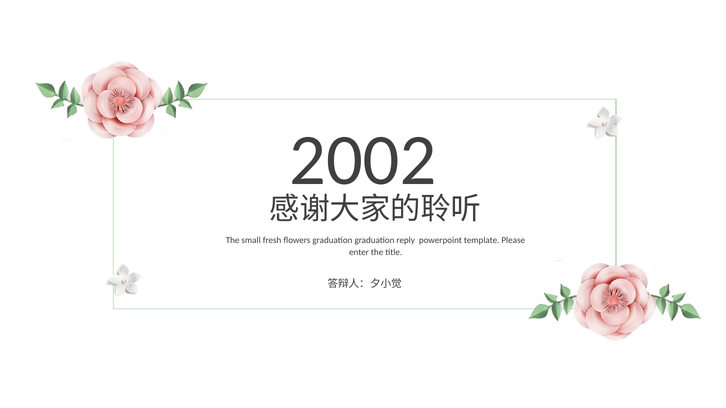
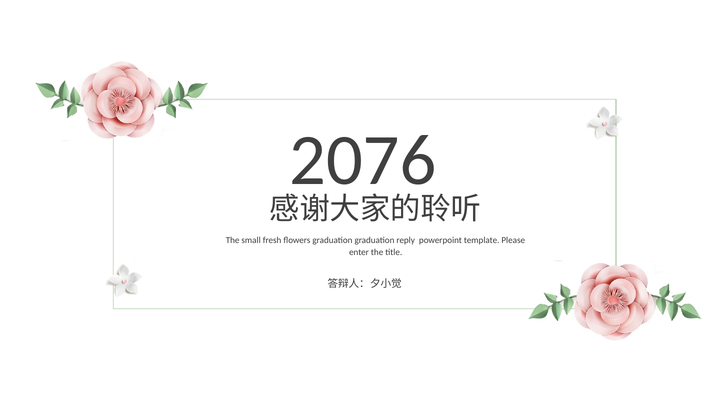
2002: 2002 -> 2076 (363, 160)
